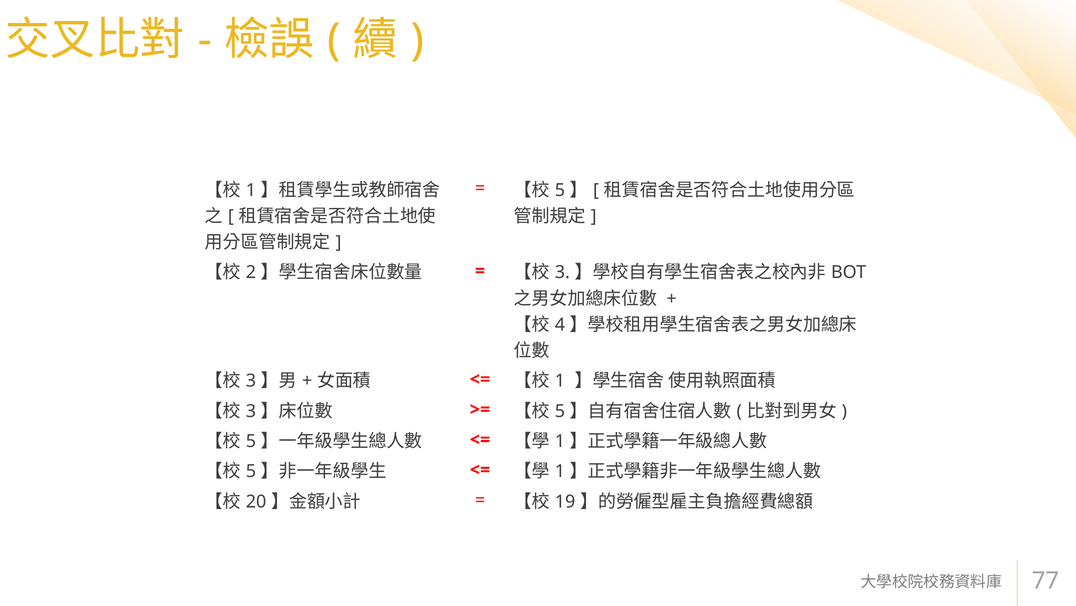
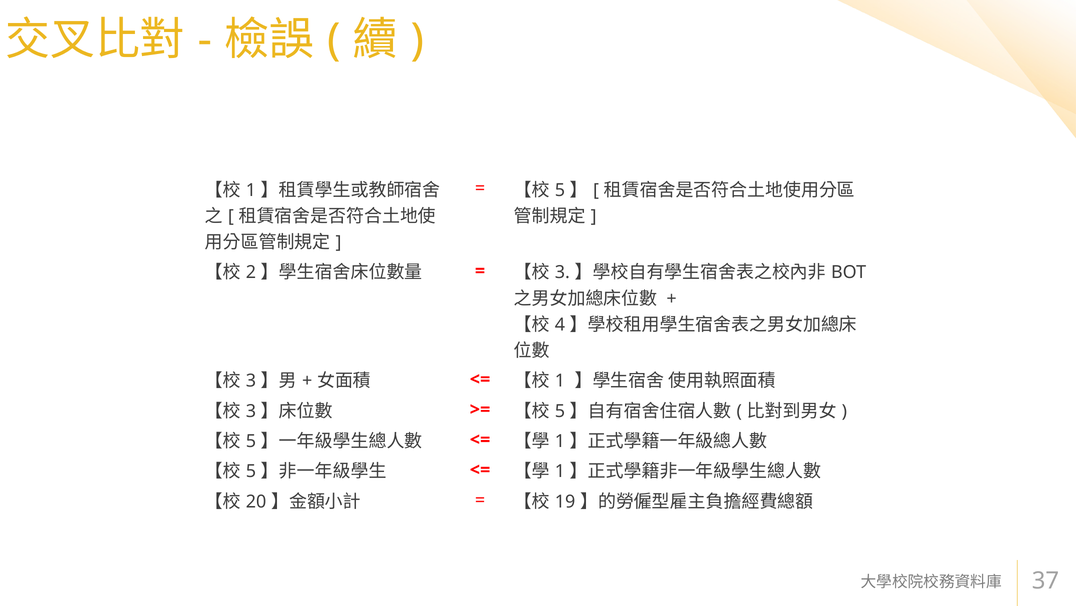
77: 77 -> 37 (1045, 580)
